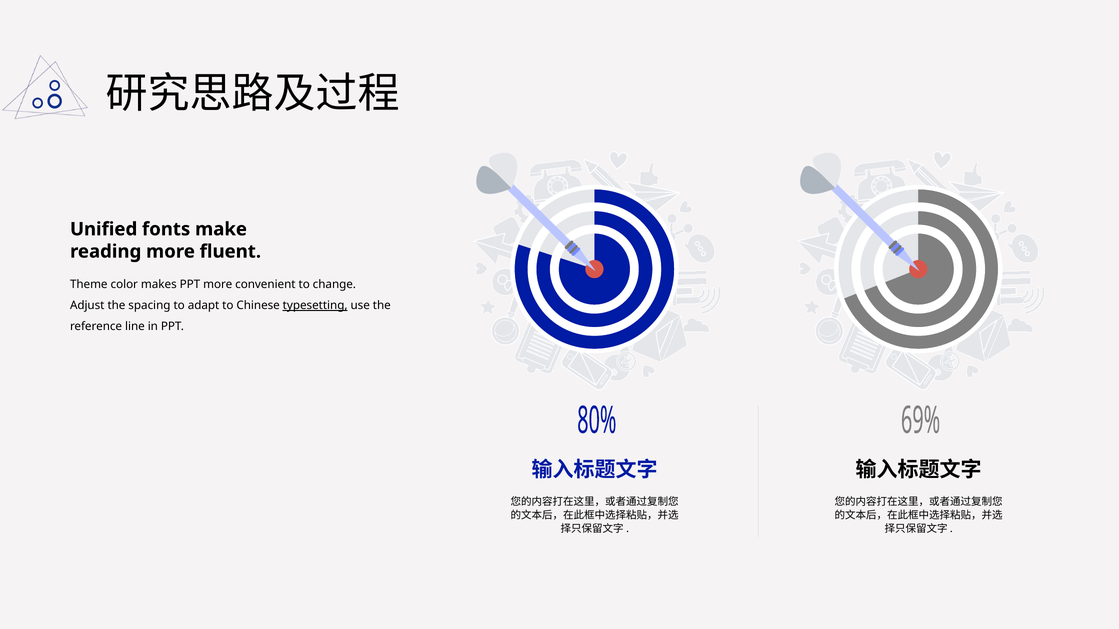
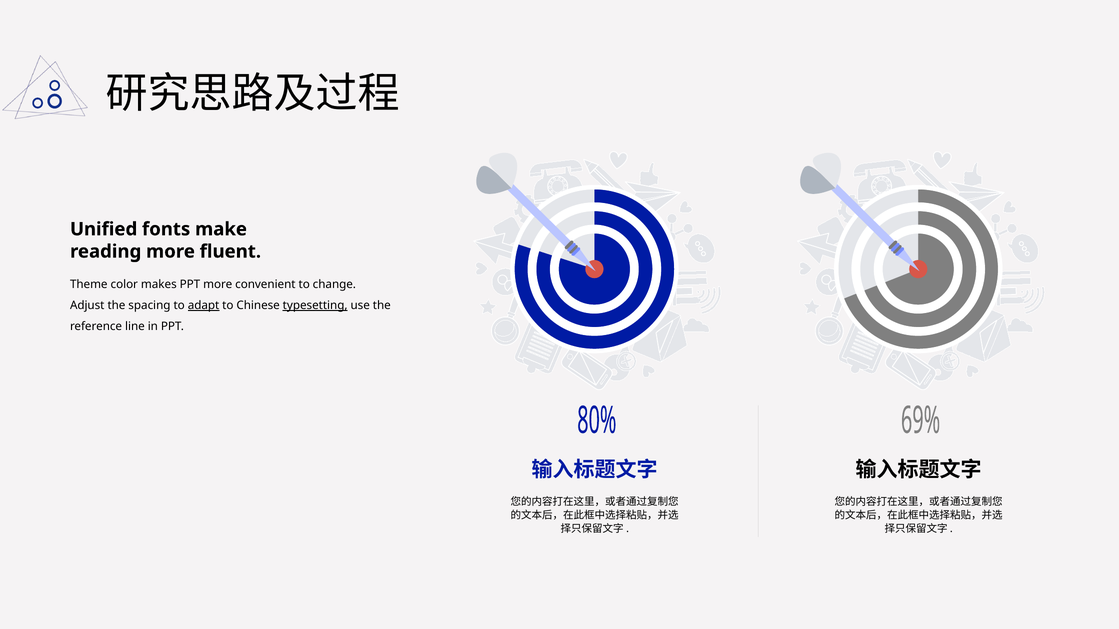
adapt underline: none -> present (204, 306)
